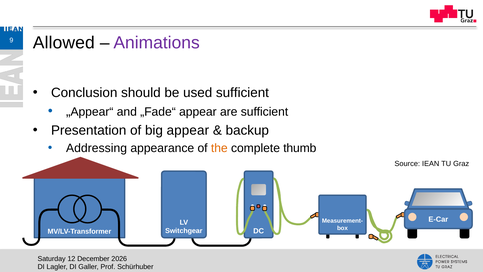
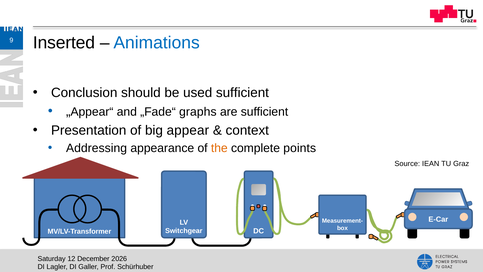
Allowed: Allowed -> Inserted (64, 43)
Animations colour: purple -> blue (157, 43)
„Fade“ appear: appear -> graphs (198, 112)
backup: backup -> context (247, 130)
thumb: thumb -> points (300, 148)
